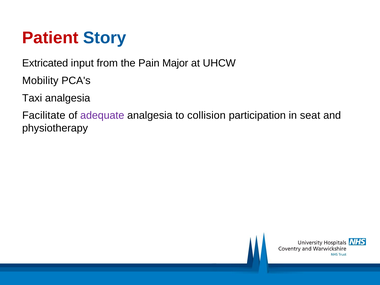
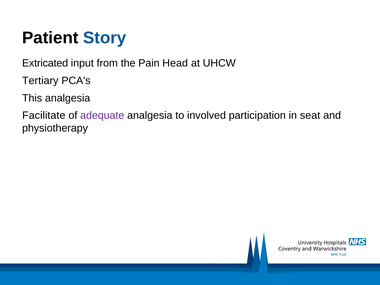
Patient colour: red -> black (50, 38)
Major: Major -> Head (175, 63)
Mobility: Mobility -> Tertiary (40, 81)
Taxi: Taxi -> This (32, 98)
collision: collision -> involved (207, 115)
